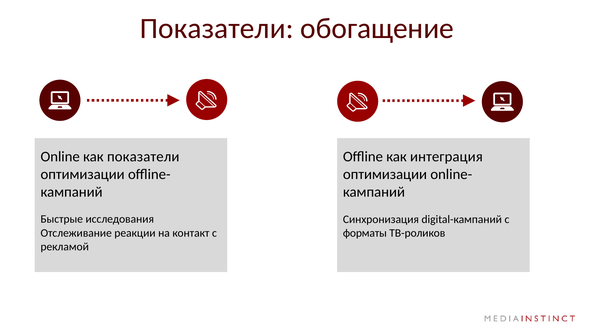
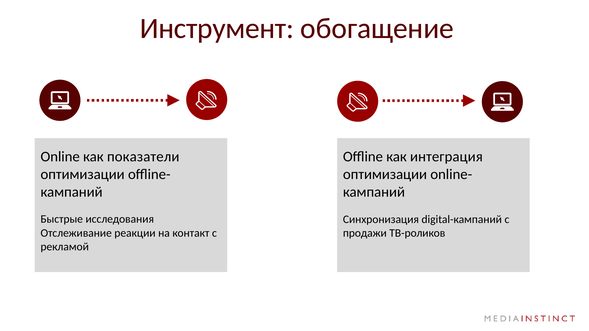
Показатели: Показатели -> Инструмент (217, 29)
форматы: форматы -> продажи (365, 233)
